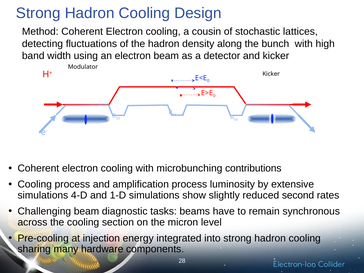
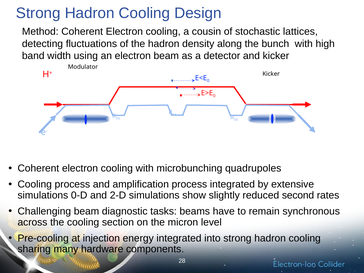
contributions: contributions -> quadrupoles (253, 168)
process luminosity: luminosity -> integrated (232, 184)
4-D: 4-D -> 0-D (79, 195)
1-D: 1-D -> 2-D (118, 195)
